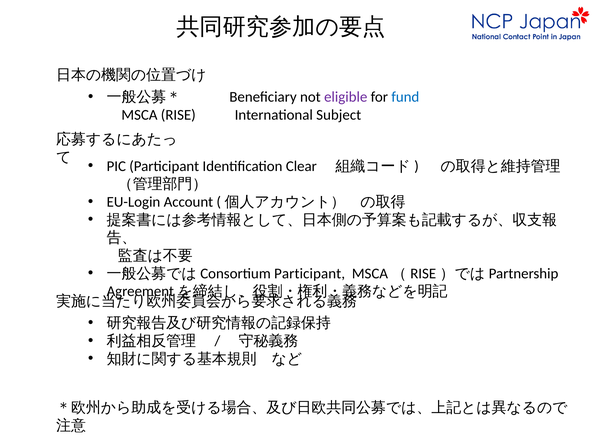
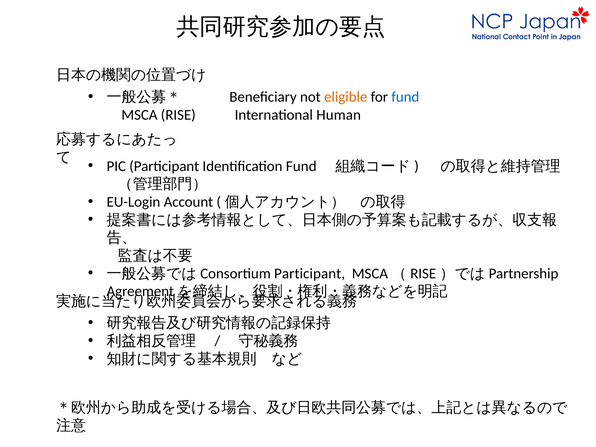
eligible colour: purple -> orange (346, 97)
Subject: Subject -> Human (339, 115)
Identification Clear: Clear -> Fund (301, 166)
